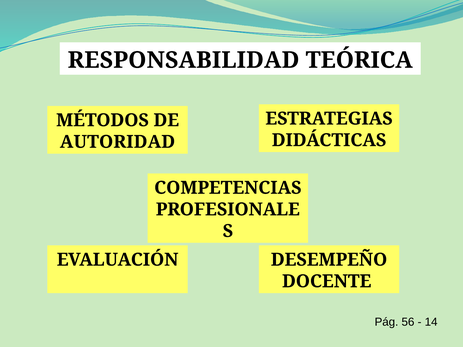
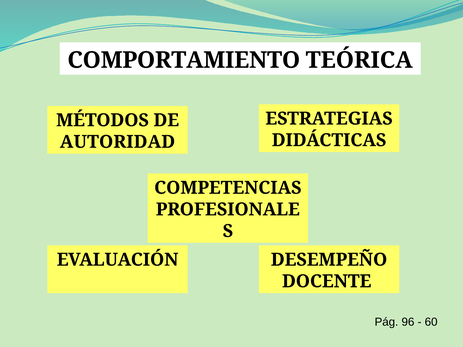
RESPONSABILIDAD: RESPONSABILIDAD -> COMPORTAMIENTO (184, 60)
56: 56 -> 96 (408, 322)
14: 14 -> 60 (431, 322)
